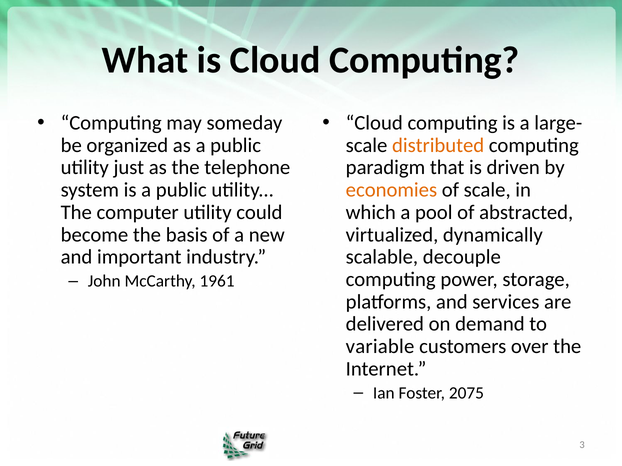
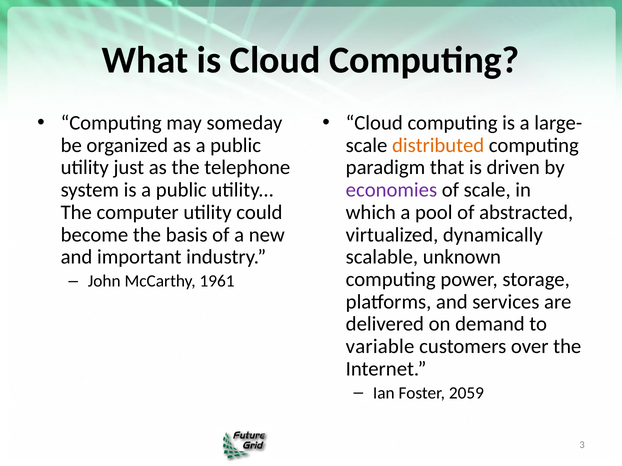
economies colour: orange -> purple (391, 190)
decouple: decouple -> unknown (462, 257)
2075: 2075 -> 2059 (466, 393)
